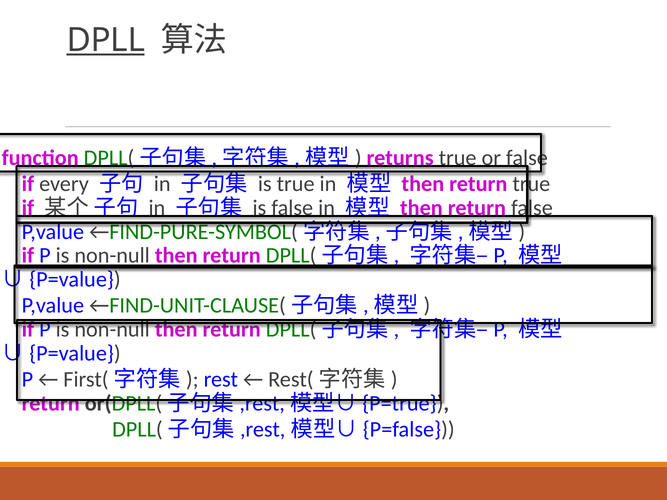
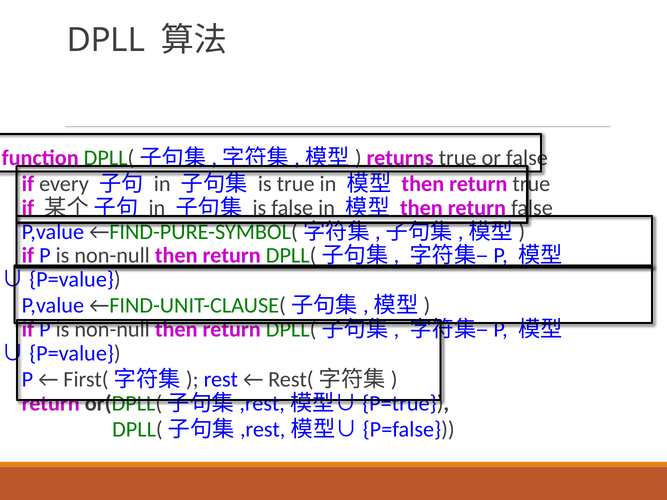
DPLL underline: present -> none (106, 40)
